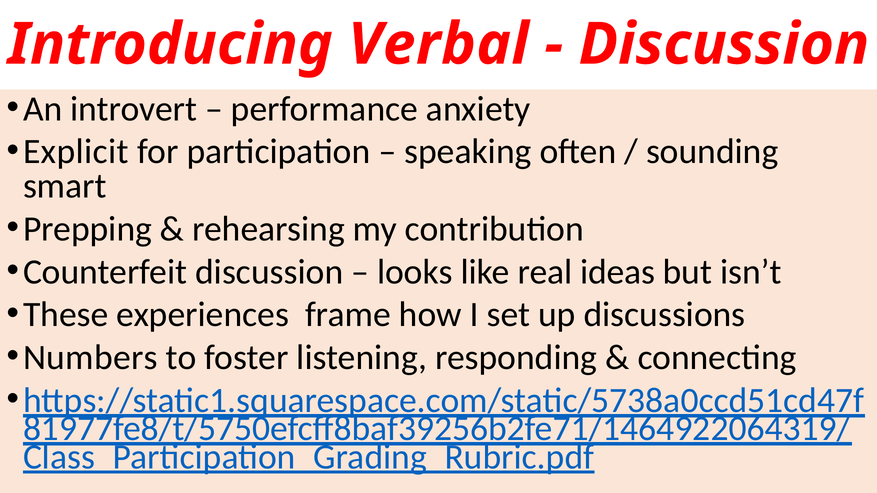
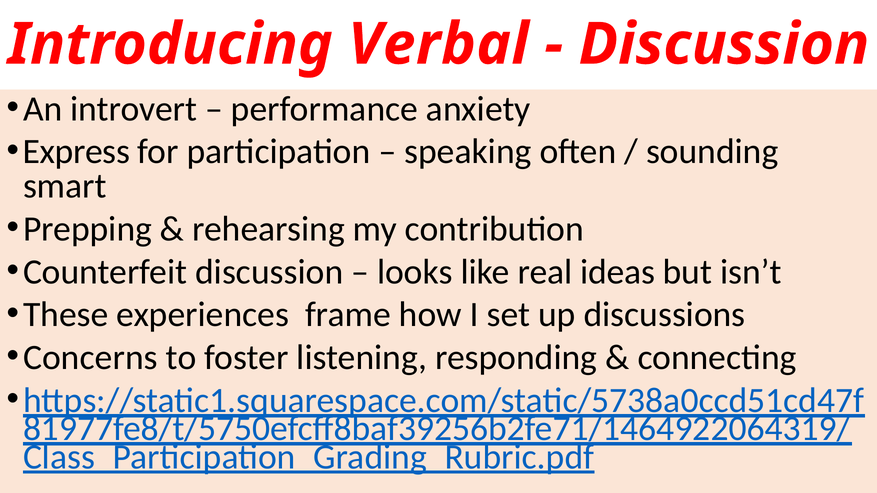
Explicit: Explicit -> Express (76, 152)
Numbers: Numbers -> Concerns (90, 358)
